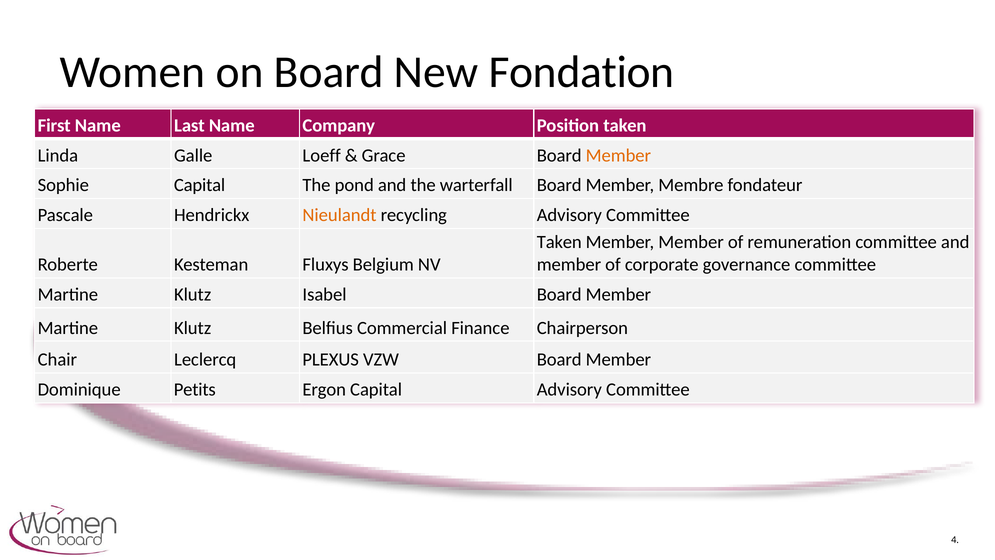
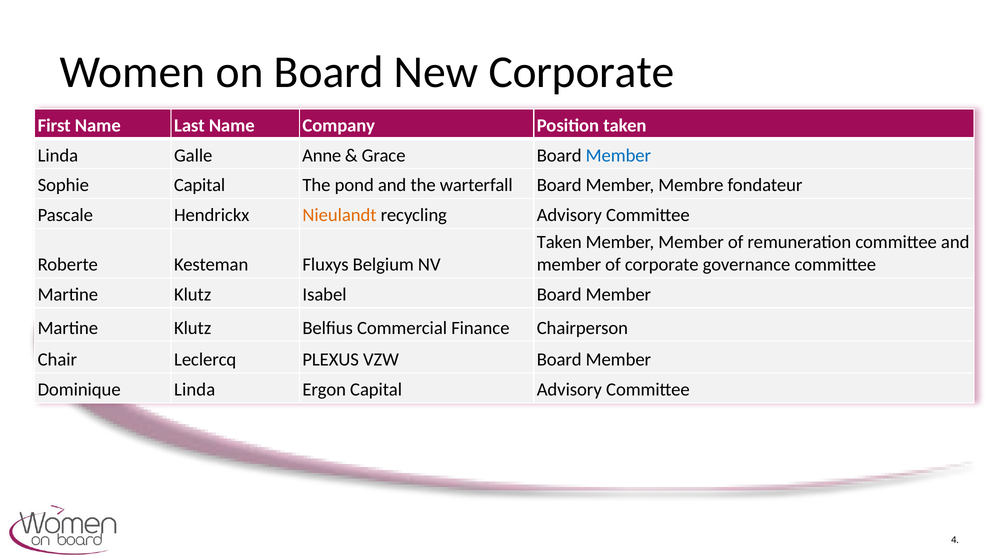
New Fondation: Fondation -> Corporate (581, 72)
Loeff: Loeff -> Anne (322, 155)
Member colour: orange -> blue (618, 155)
Dominique Petits: Petits -> Linda (195, 389)
